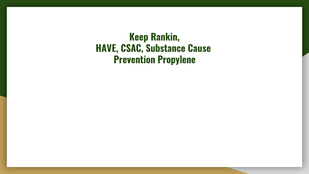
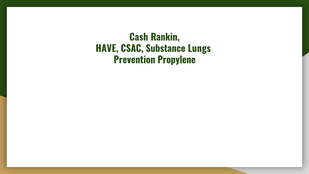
Keep: Keep -> Cash (139, 37)
Cause: Cause -> Lungs (199, 49)
